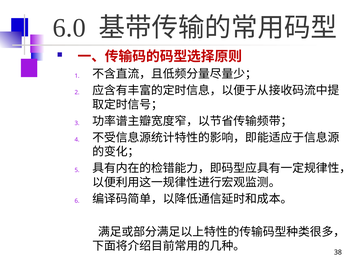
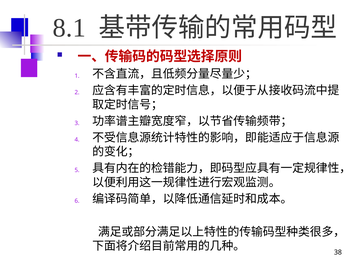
6.0: 6.0 -> 8.1 (69, 28)
